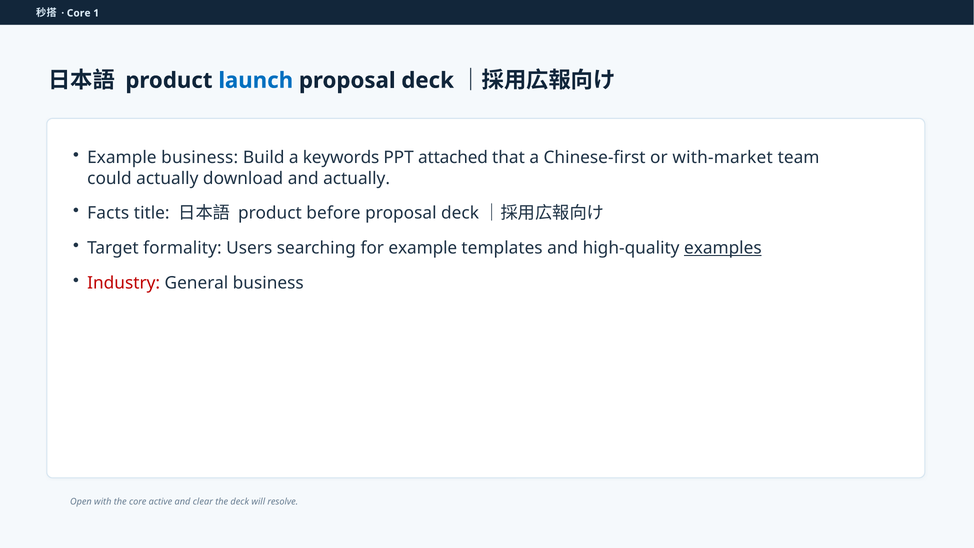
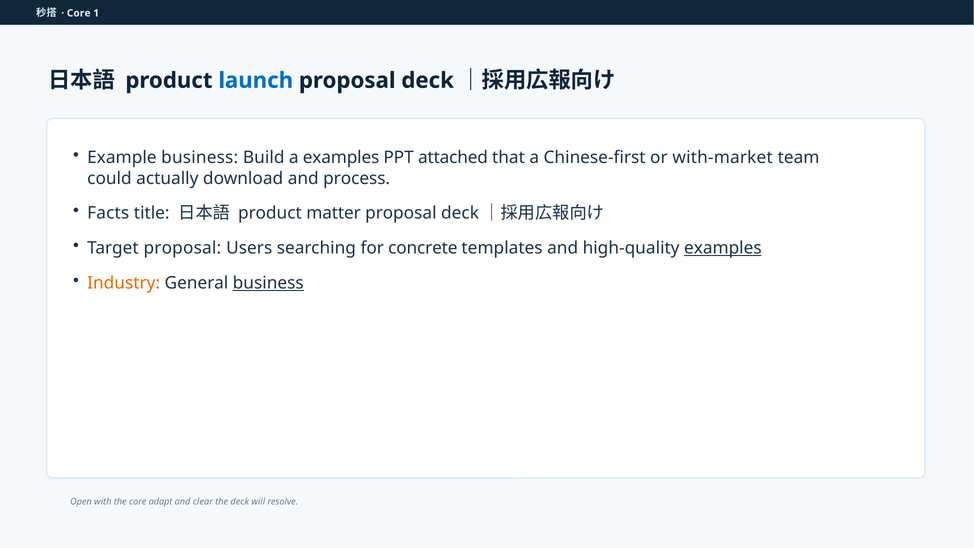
a keywords: keywords -> examples (341, 158)
and actually: actually -> process (357, 178)
before: before -> matter (334, 213)
Target formality: formality -> proposal (182, 248)
for example: example -> concrete (423, 248)
Industry colour: red -> orange (124, 283)
business underline: none -> present (268, 283)
active: active -> adapt (161, 502)
